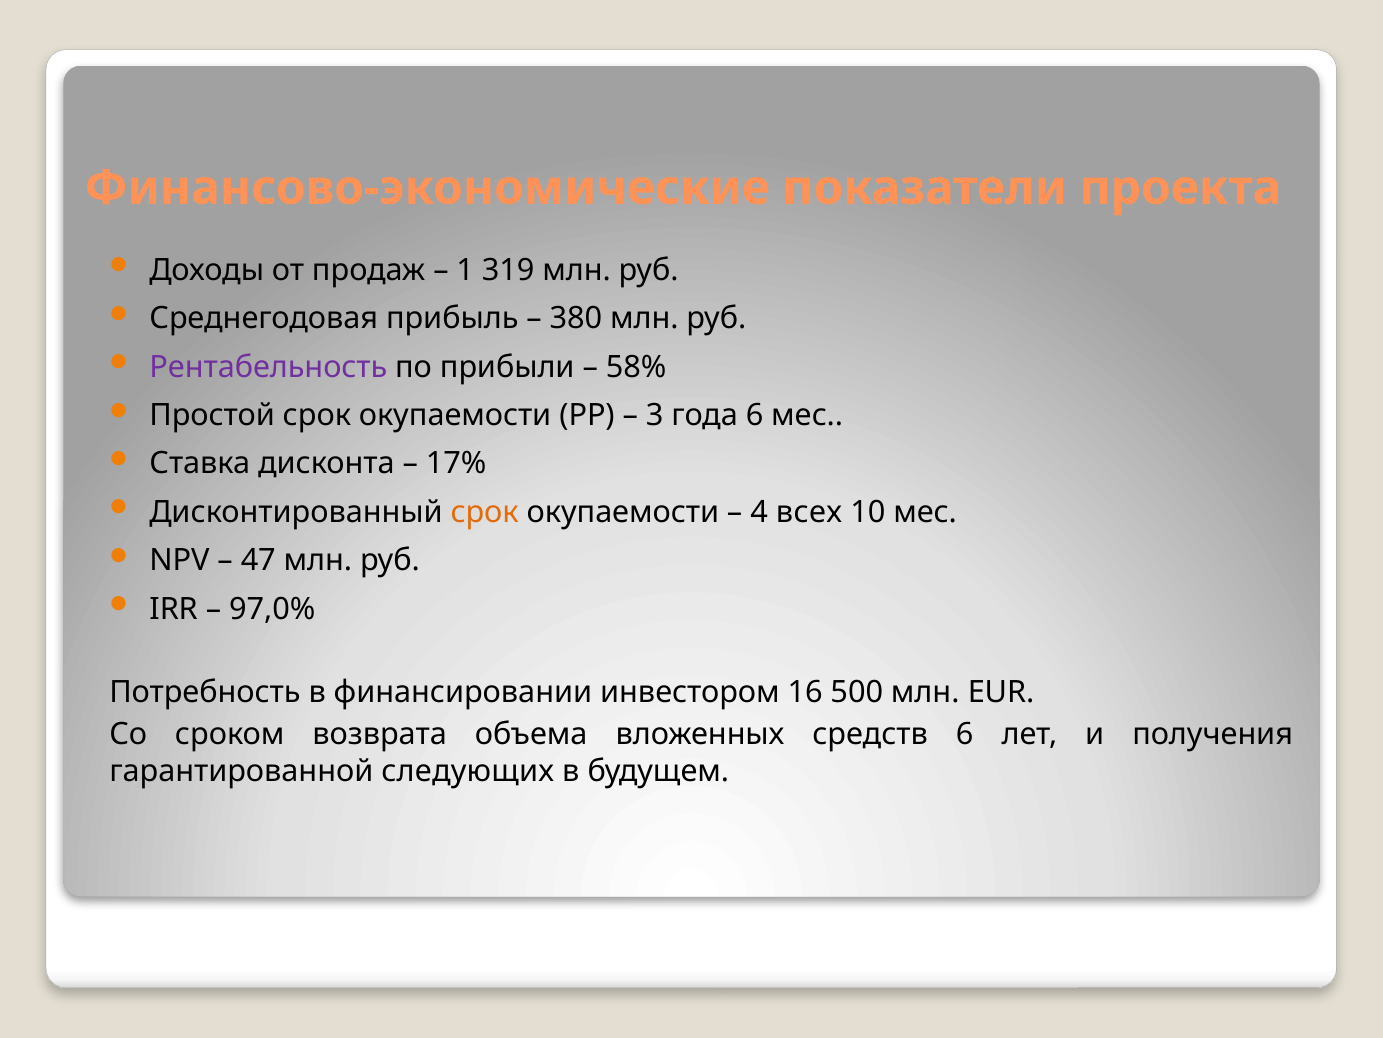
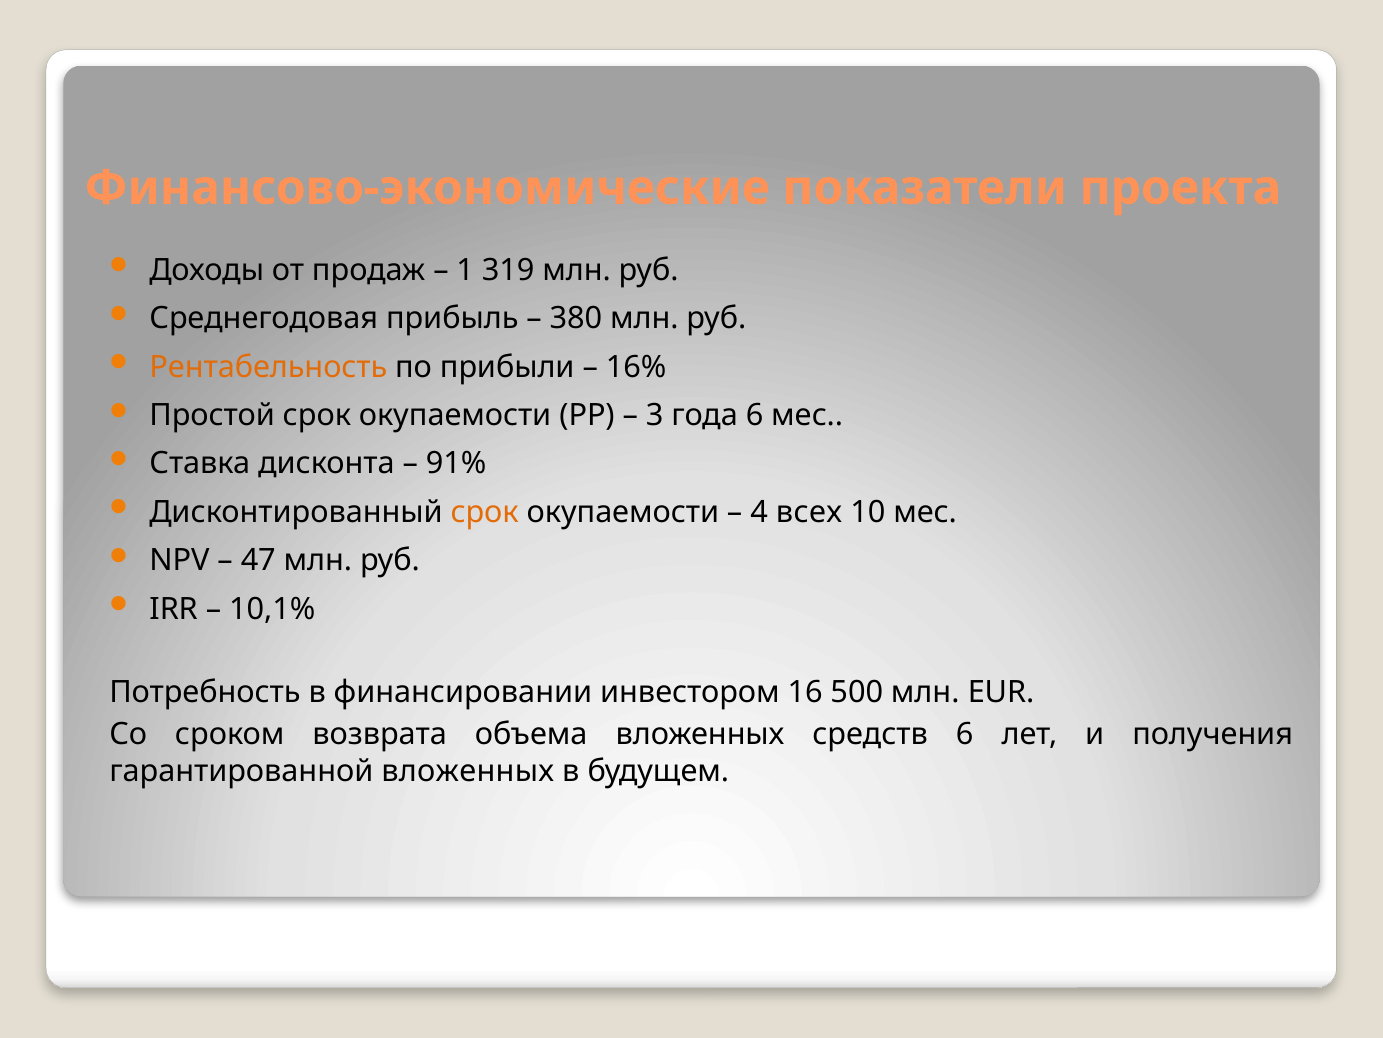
Рентабельность colour: purple -> orange (268, 367)
58%: 58% -> 16% (636, 367)
17%: 17% -> 91% (456, 463)
97,0%: 97,0% -> 10,1% (272, 609)
гарантированной следующих: следующих -> вложенных (468, 770)
